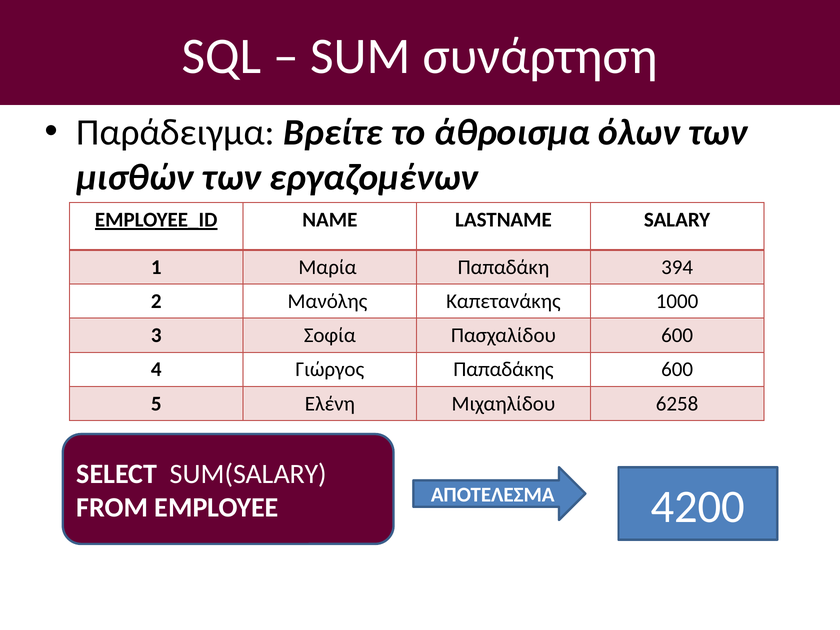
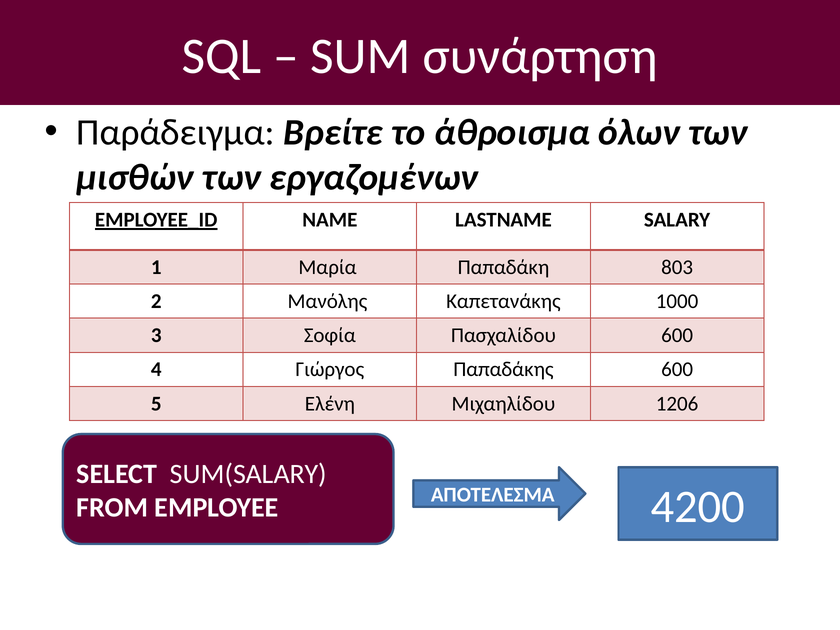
394: 394 -> 803 (677, 267)
6258: 6258 -> 1206 (677, 404)
